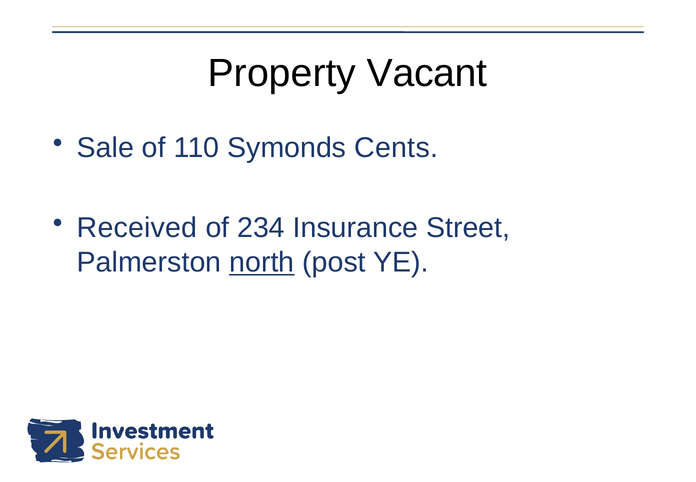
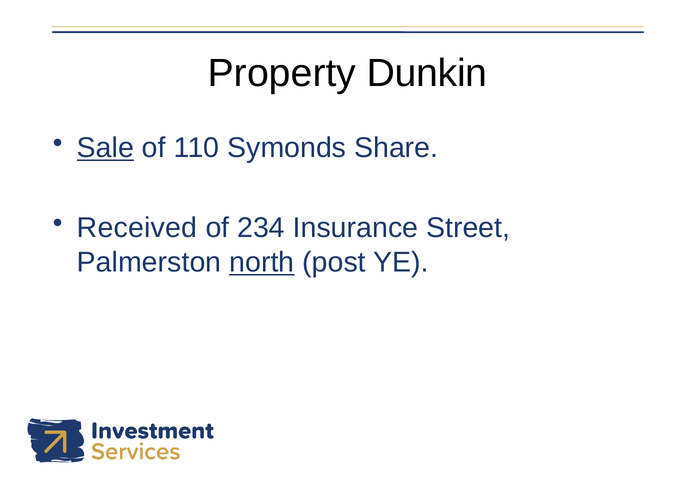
Vacant: Vacant -> Dunkin (427, 73)
Sale underline: none -> present (105, 148)
Cents: Cents -> Share (396, 148)
